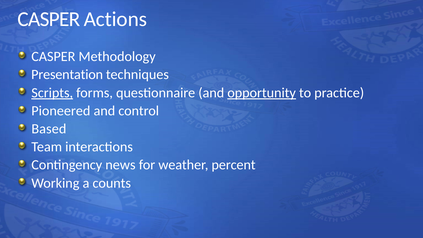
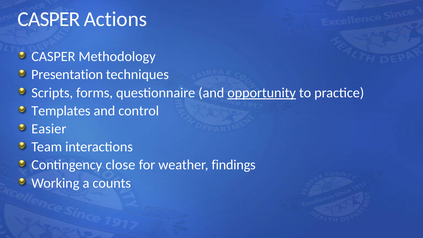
Scripts underline: present -> none (52, 93)
Pioneered: Pioneered -> Templates (61, 111)
Based: Based -> Easier (49, 129)
news: news -> close (120, 165)
percent: percent -> findings (234, 165)
